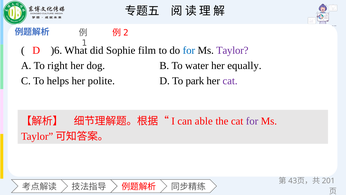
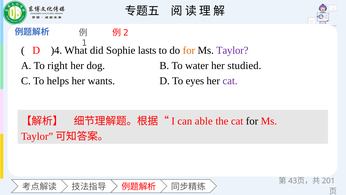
)6: )6 -> )4 (56, 50)
film: film -> lasts (147, 50)
for colour: blue -> orange (189, 50)
equally: equally -> studied (244, 66)
polite: polite -> wants (101, 81)
park: park -> eyes (195, 81)
for colour: purple -> black (252, 121)
